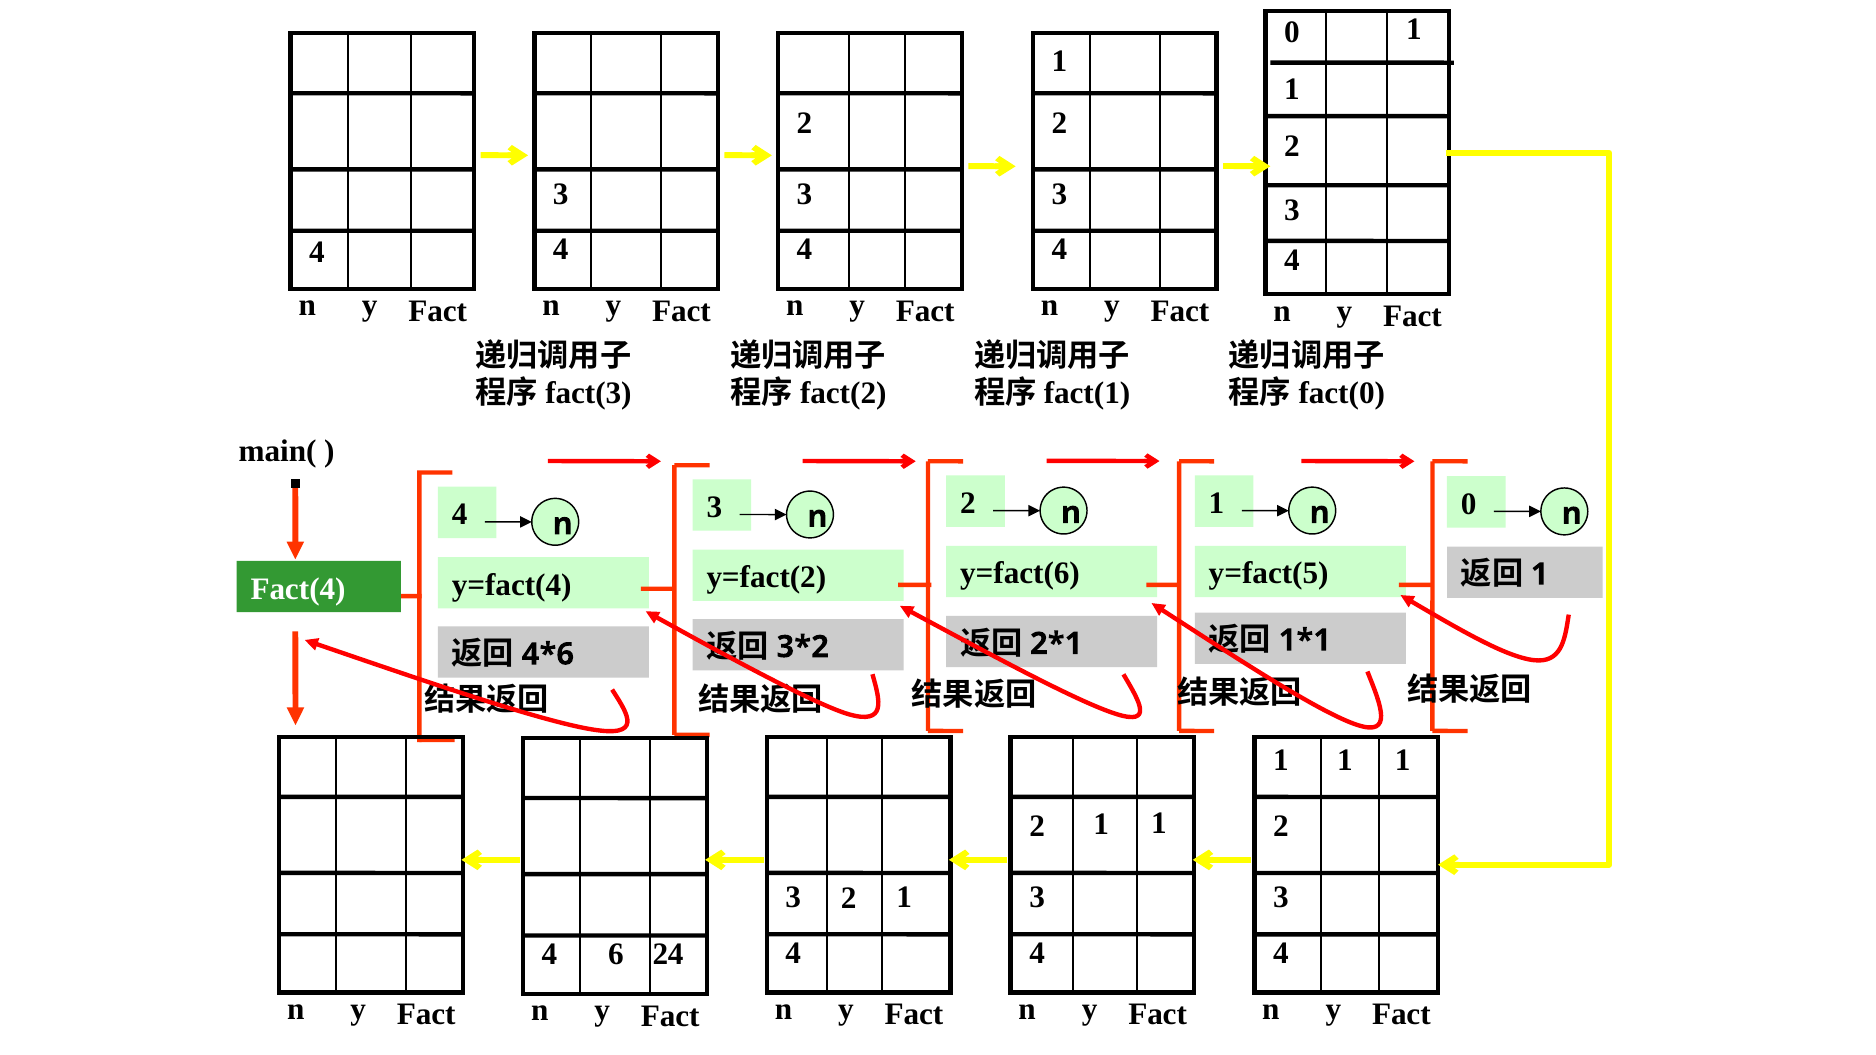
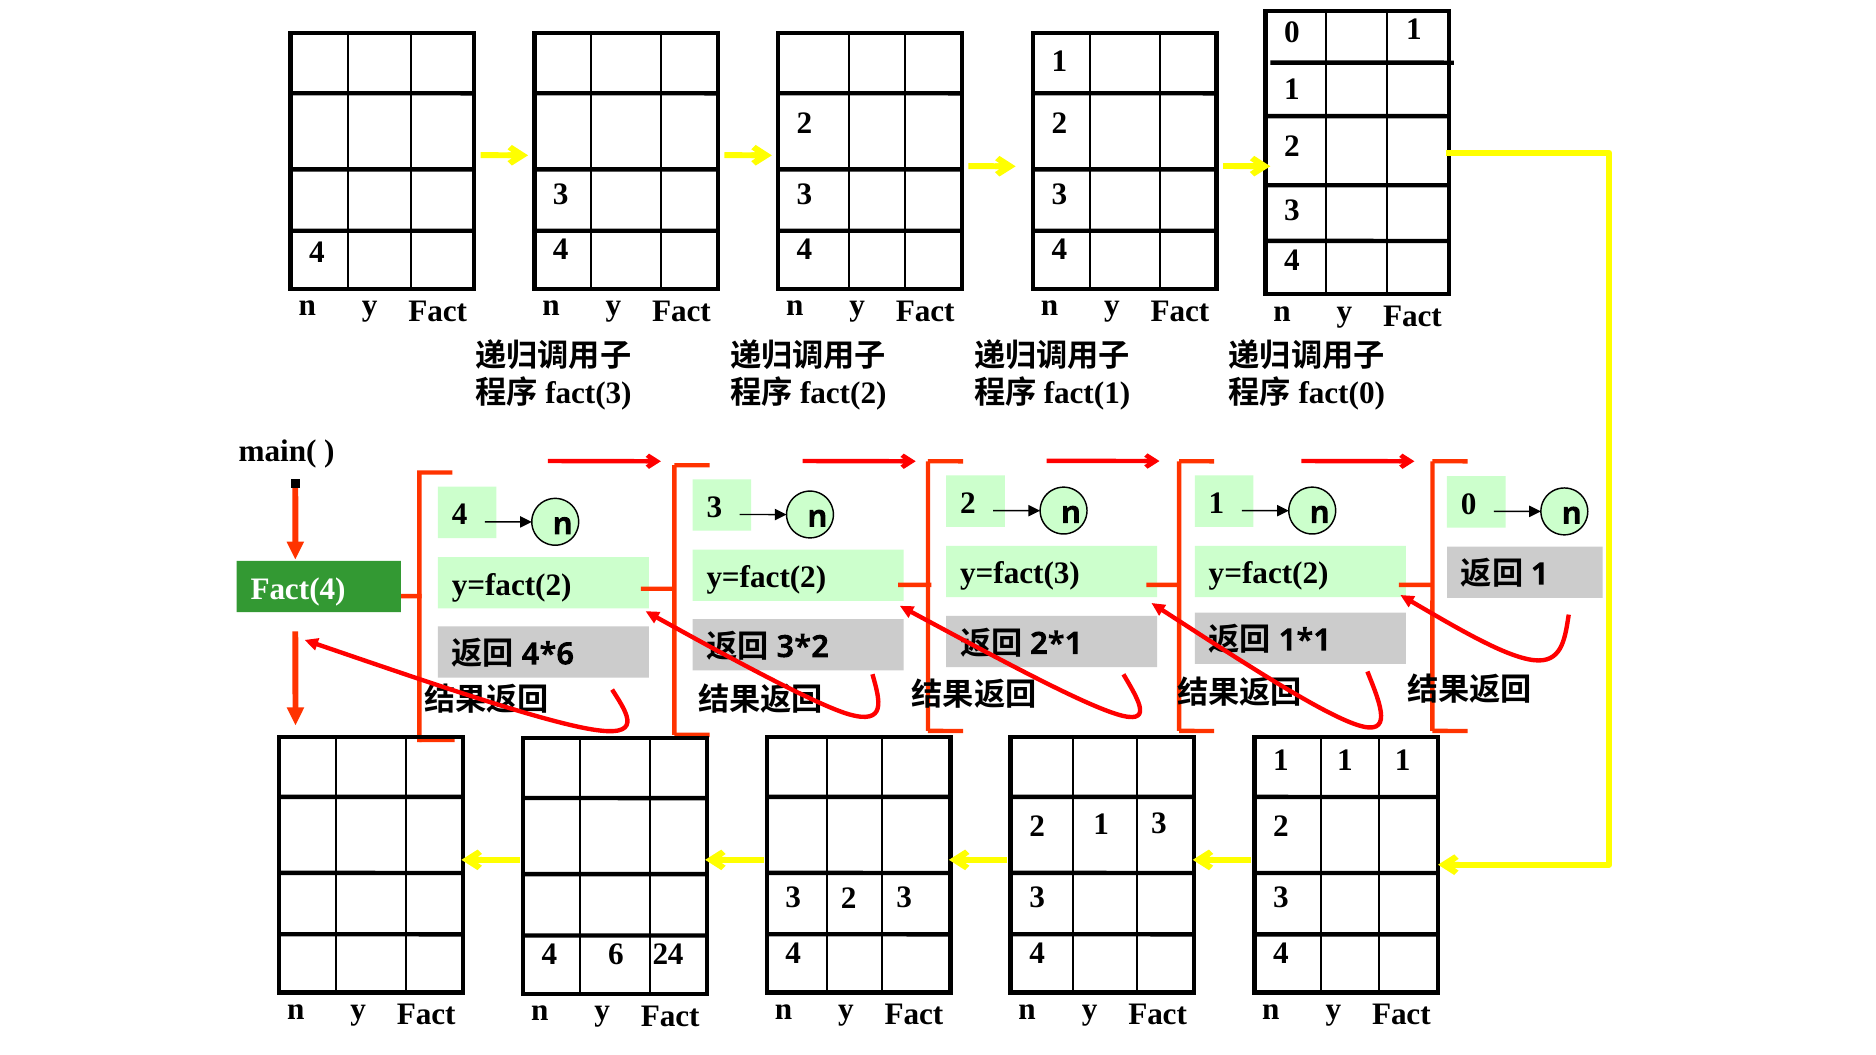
y=fact(6: y=fact(6 -> y=fact(3 (1020, 574)
y=fact(5: y=fact(5 -> y=fact(2 (1269, 574)
y=fact(4: y=fact(4 -> y=fact(2 (512, 585)
1: 1 -> 3 (1159, 824)
1: 1 -> 3 (904, 898)
